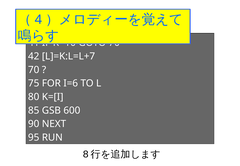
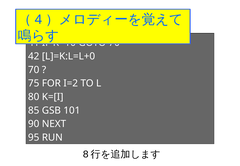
L]=K:L=L+7: L]=K:L=L+7 -> L]=K:L=L+0 (68, 56)
I=6: I=6 -> I=2 (71, 83)
600: 600 -> 101 (72, 110)
